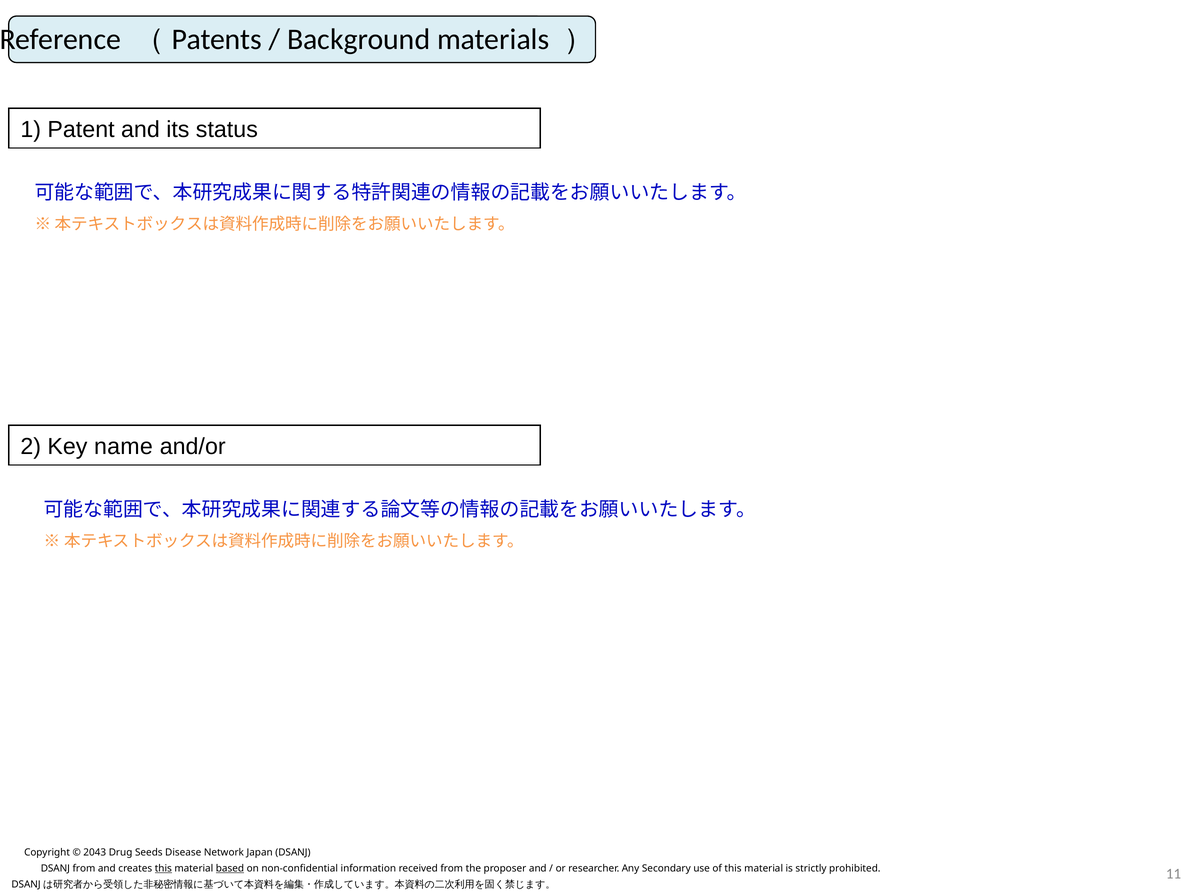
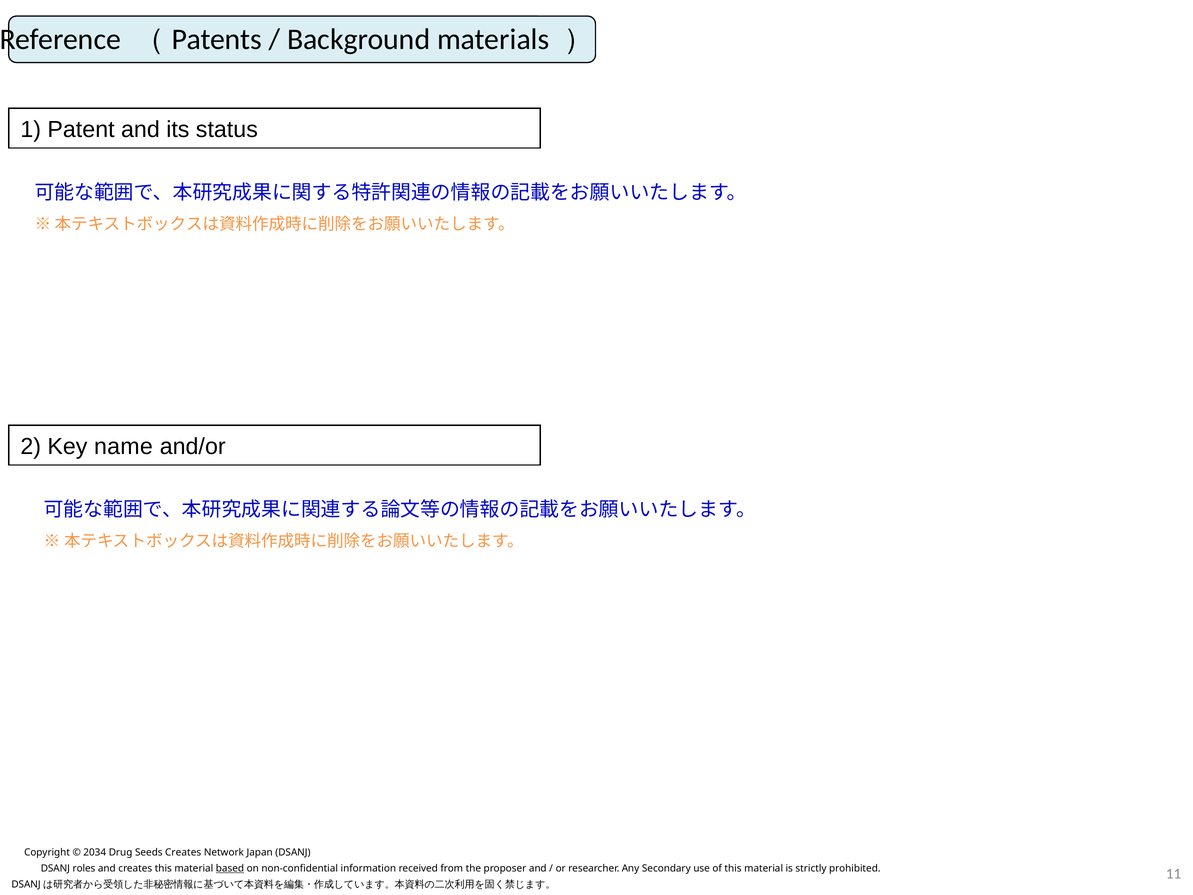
2043: 2043 -> 2034 (95, 852)
Seeds Disease: Disease -> Creates (183, 852)
DSANJ from: from -> roles (84, 868)
this underline: present -> none (163, 868)
